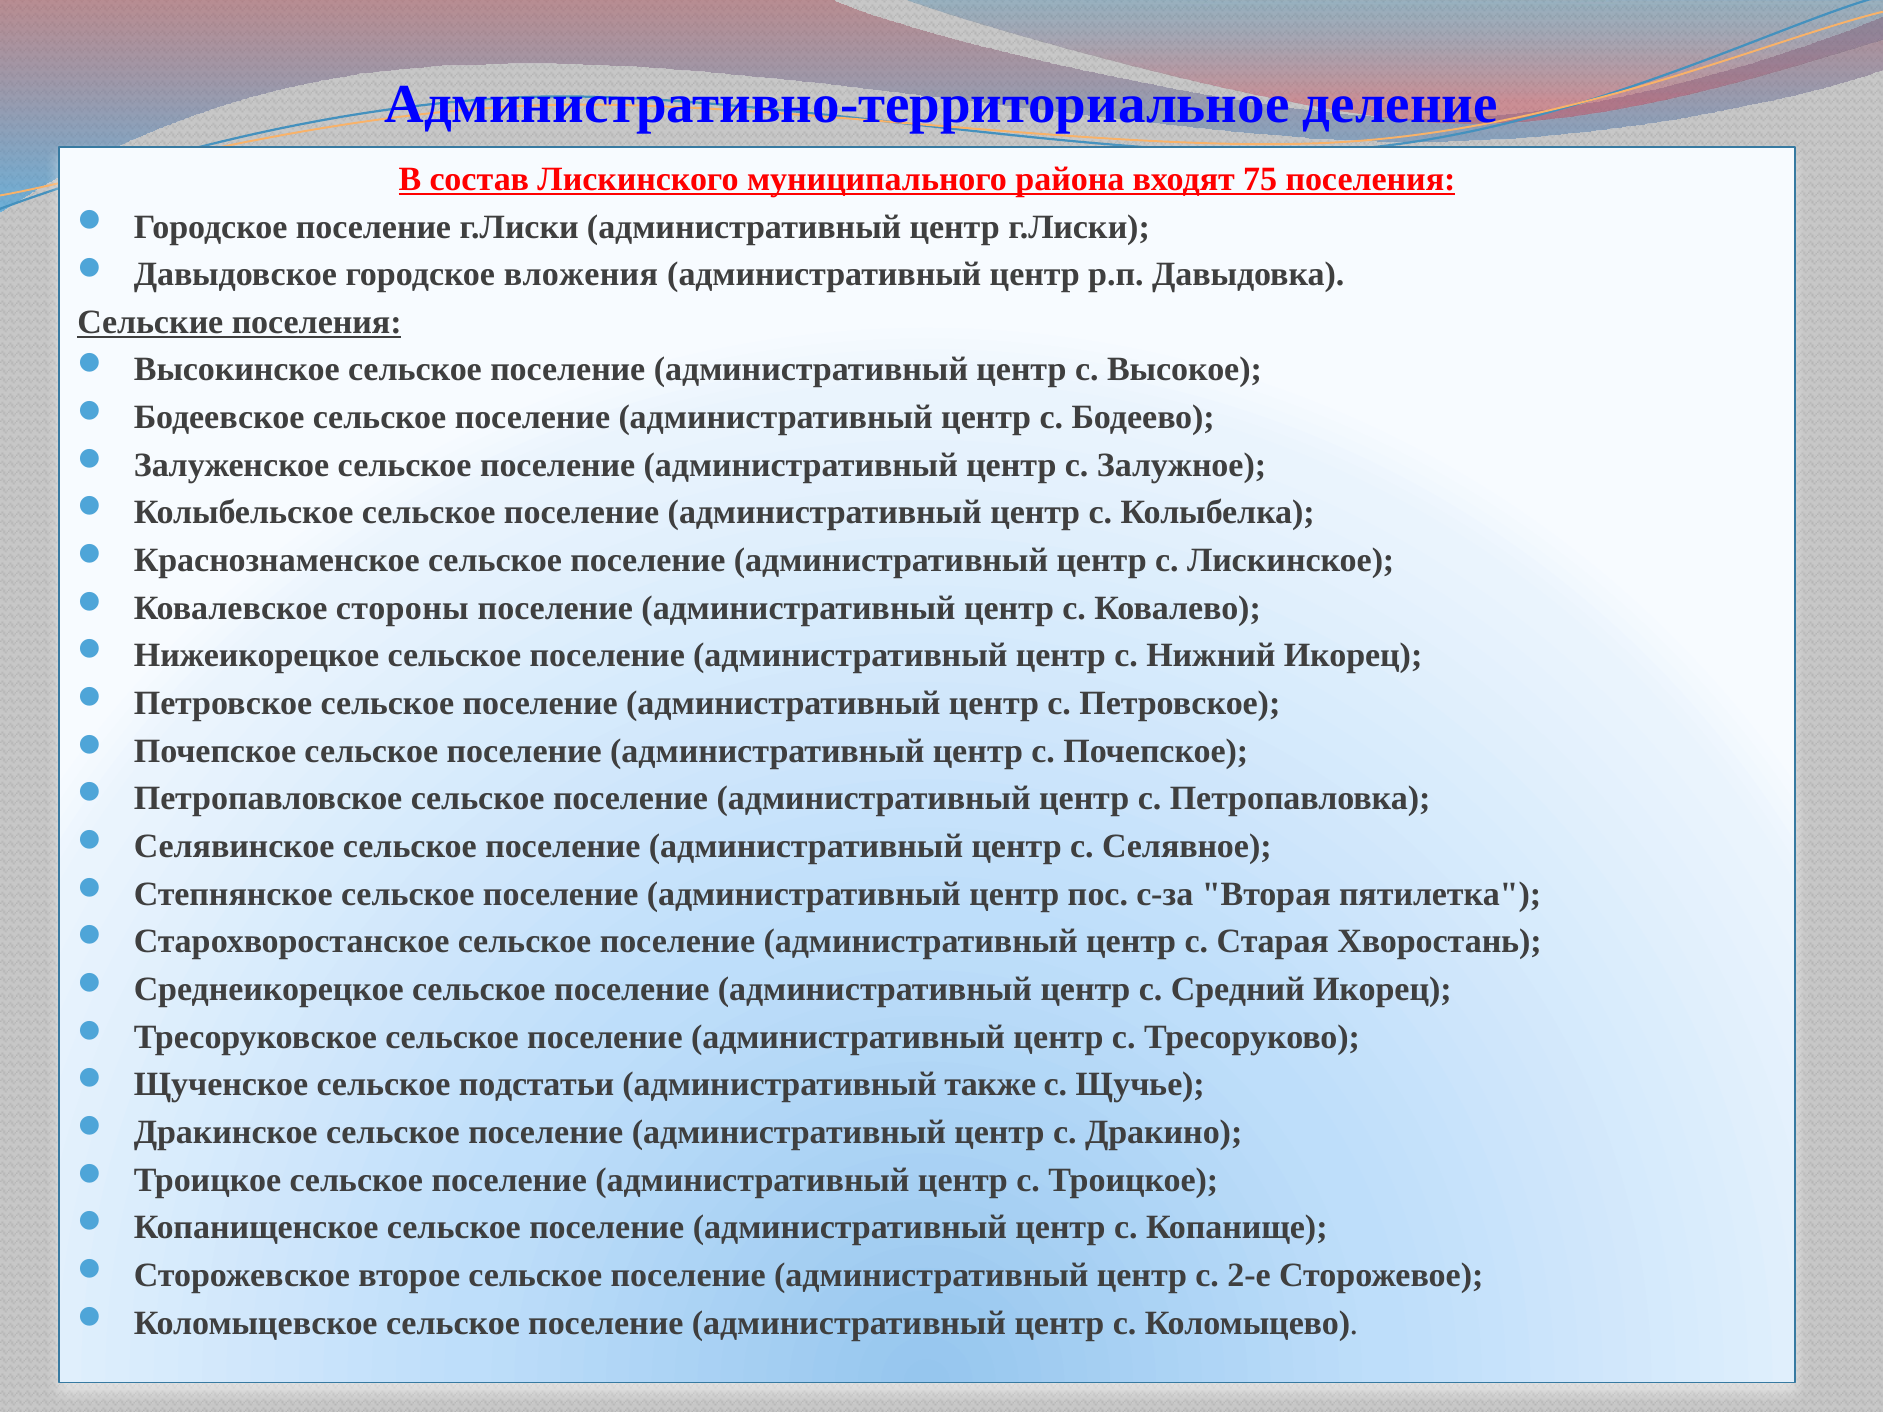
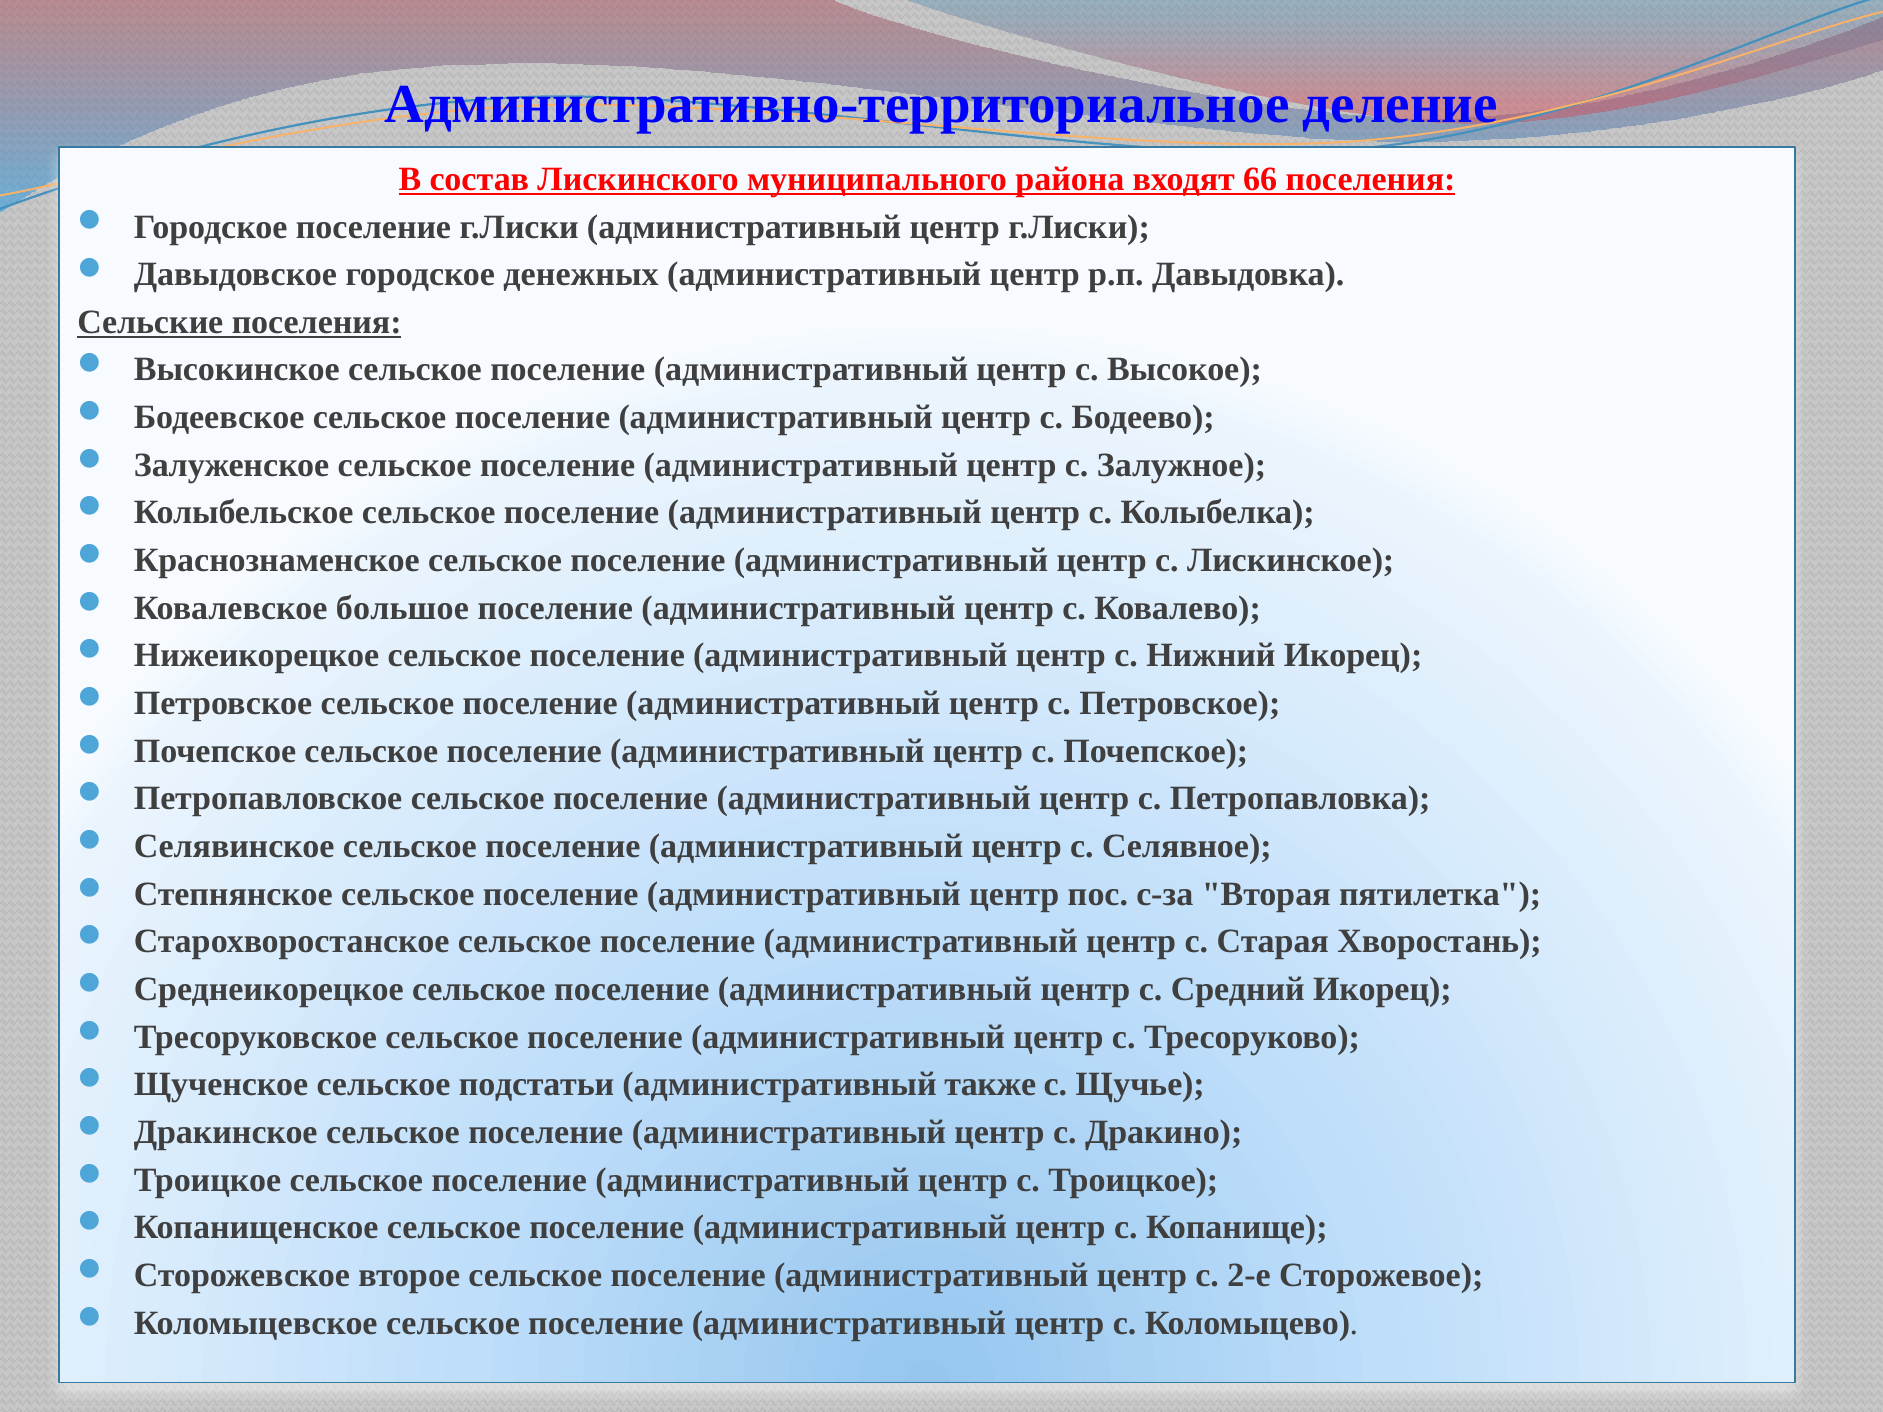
75: 75 -> 66 (1260, 179)
вложения: вложения -> денежных (581, 274)
стороны: стороны -> большое (402, 608)
